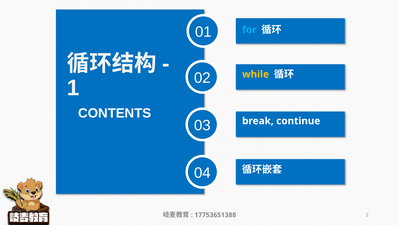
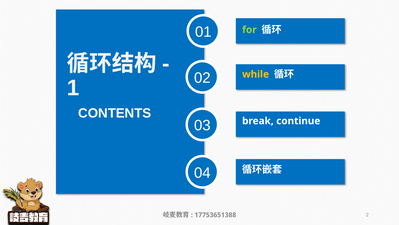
for colour: light blue -> light green (249, 30)
